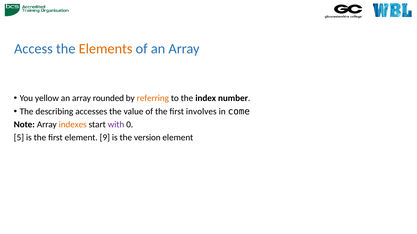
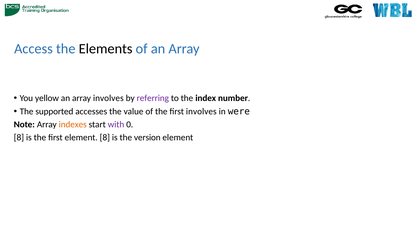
Elements colour: orange -> black (106, 49)
array rounded: rounded -> involves (108, 99)
referring colour: orange -> purple (153, 99)
describing: describing -> supported (54, 112)
come: come -> were (239, 112)
5: 5 -> 8 (19, 138)
element 9: 9 -> 8 (105, 138)
